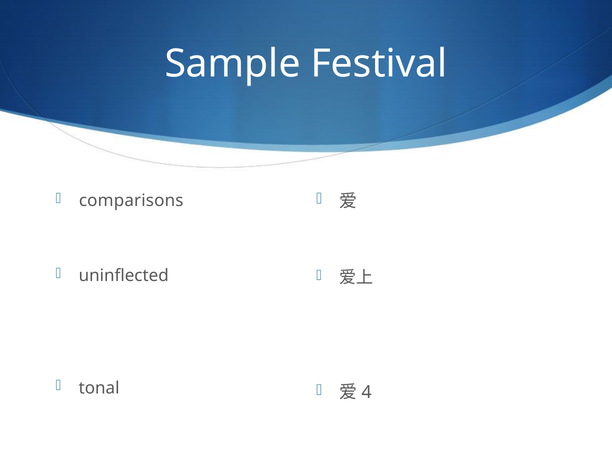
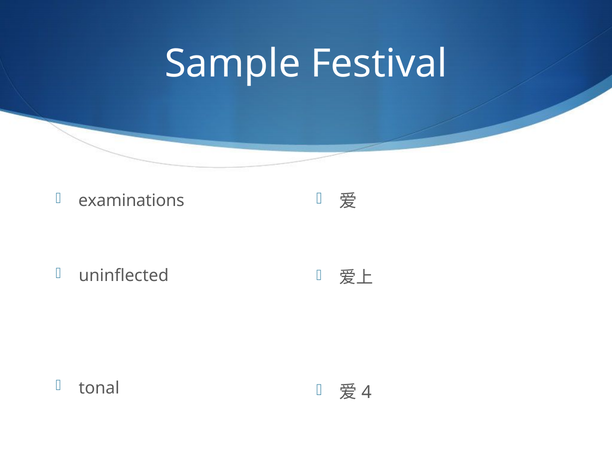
comparisons: comparisons -> examinations (131, 201)
